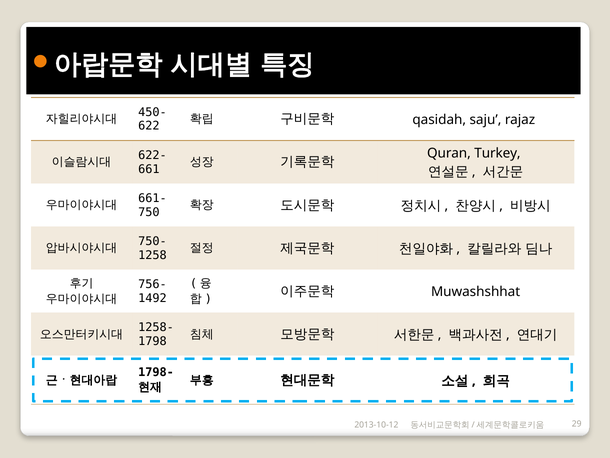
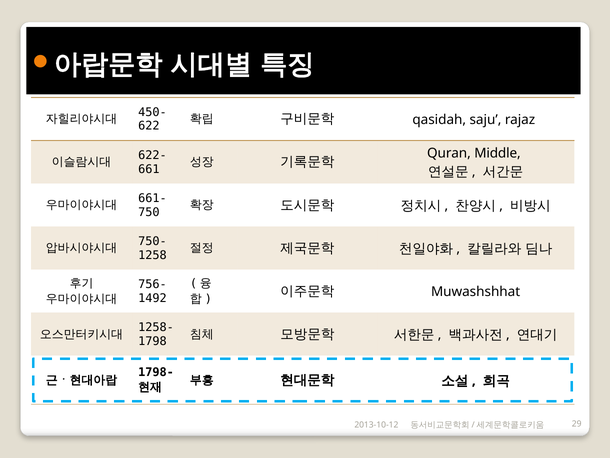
Turkey: Turkey -> Middle (497, 153)
